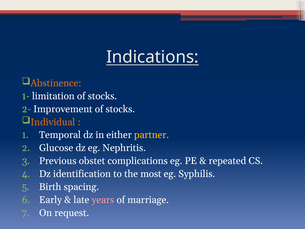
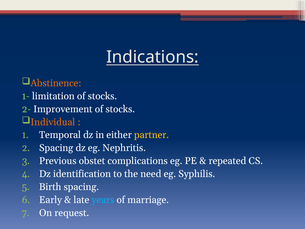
Glucose: Glucose -> Spacing (56, 148)
most: most -> need (151, 174)
years colour: pink -> light blue (103, 200)
